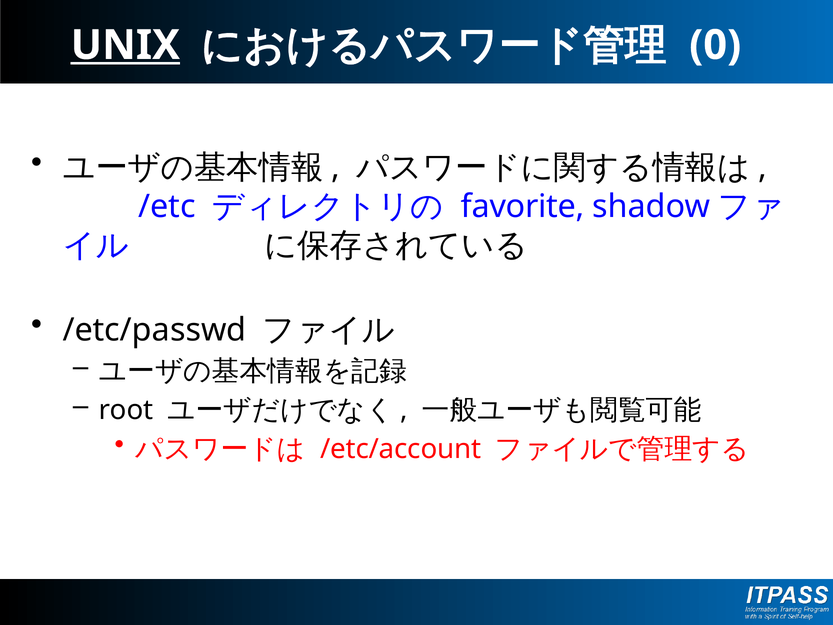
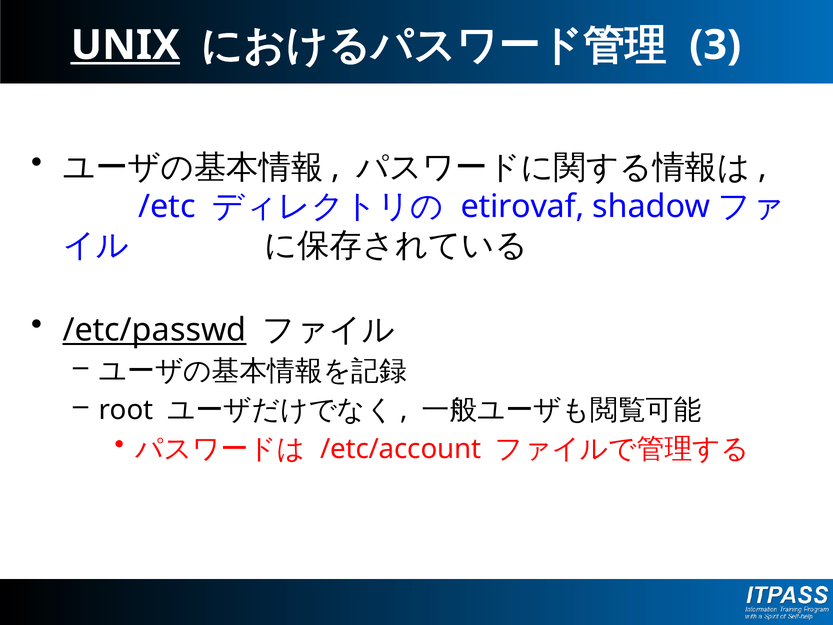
0: 0 -> 3 (715, 45)
favorite: favorite -> etirovaf (523, 207)
/etc/passwd underline: none -> present (154, 330)
